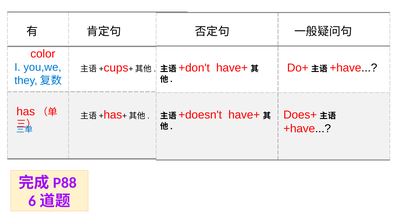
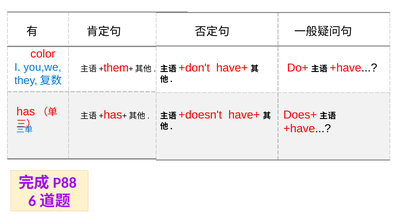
cups: cups -> them (116, 68)
